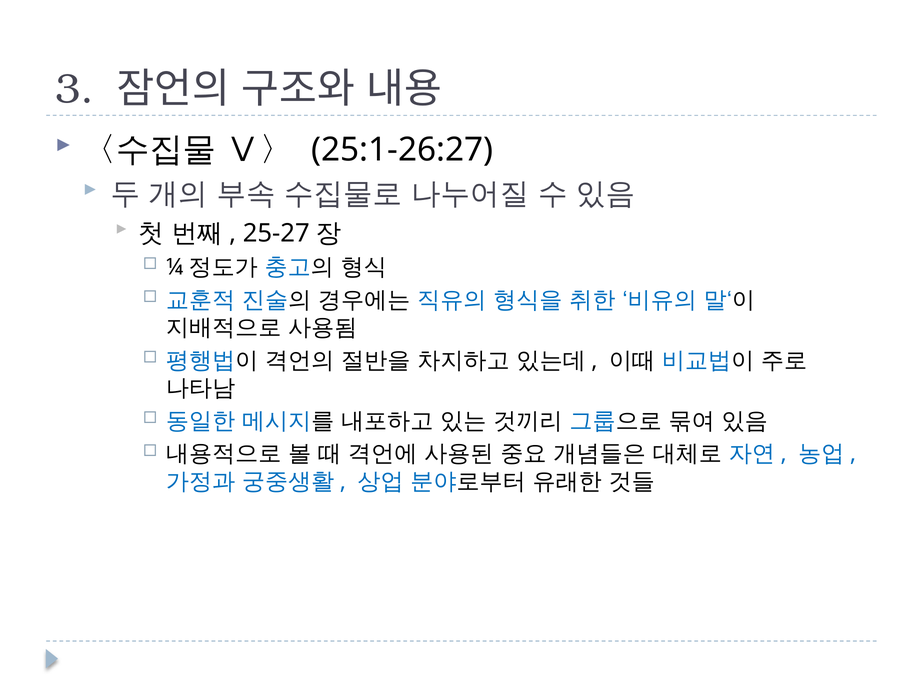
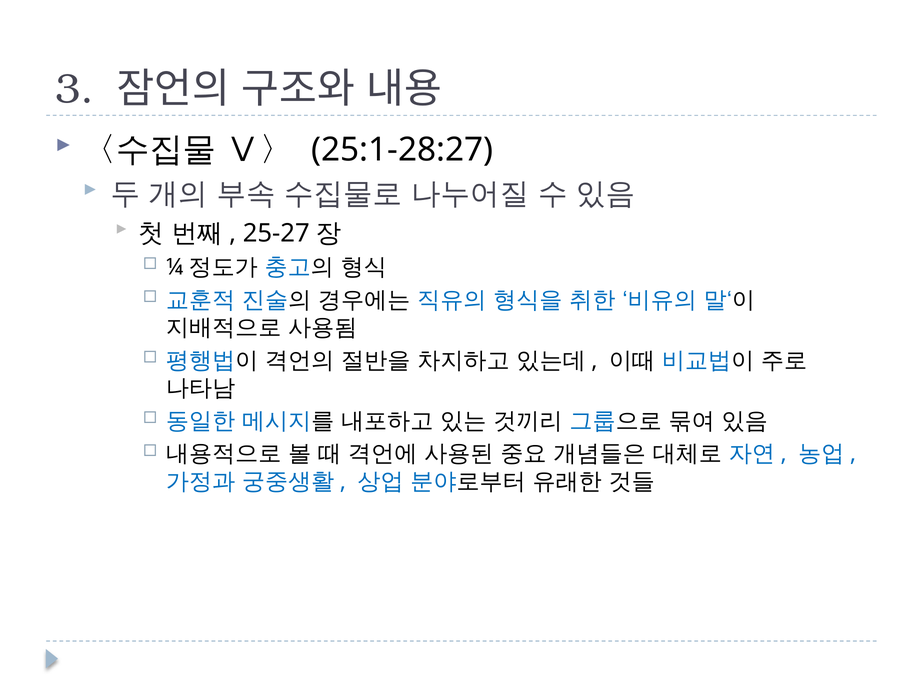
25:1-26:27: 25:1-26:27 -> 25:1-28:27 (402, 150)
